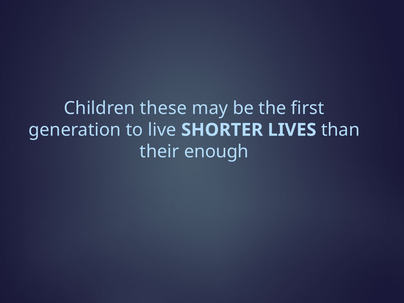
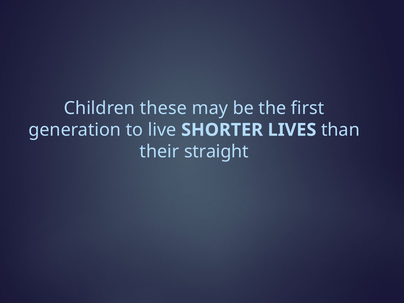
enough: enough -> straight (216, 151)
